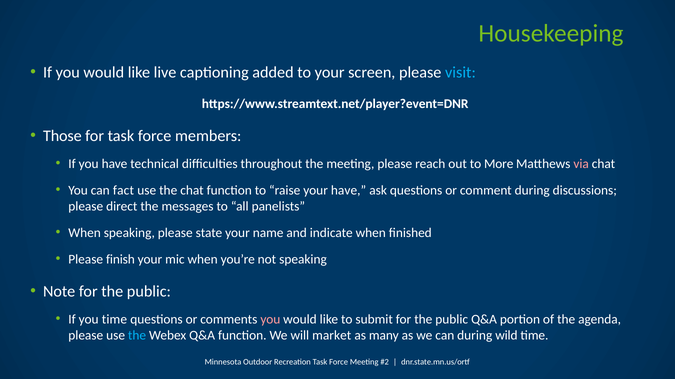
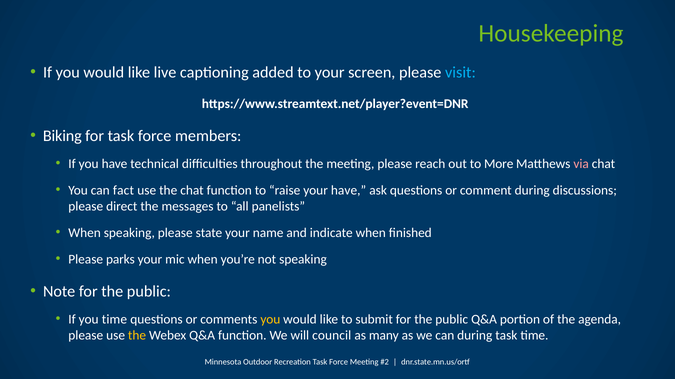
Those: Those -> Biking (62, 136)
finish: finish -> parks (120, 260)
you colour: pink -> yellow (270, 320)
the colour: light blue -> yellow (137, 336)
market: market -> council (332, 336)
during wild: wild -> task (506, 336)
